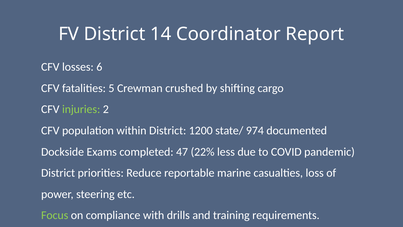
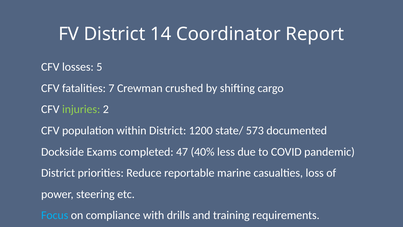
6: 6 -> 5 (99, 67)
5: 5 -> 7 (111, 88)
974: 974 -> 573 (255, 130)
22%: 22% -> 40% (203, 152)
Focus colour: light green -> light blue (55, 215)
